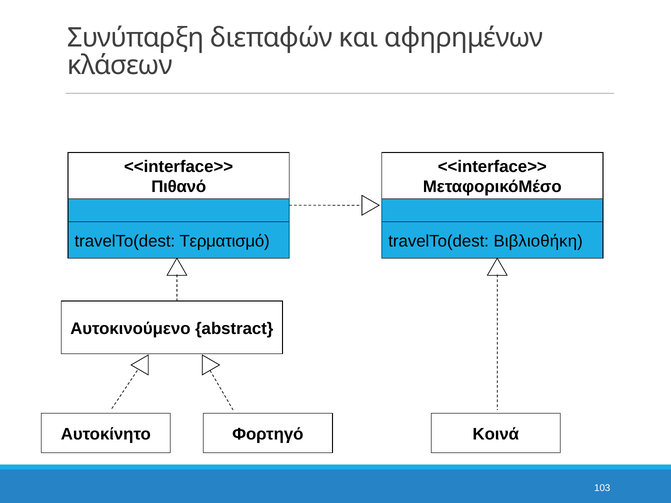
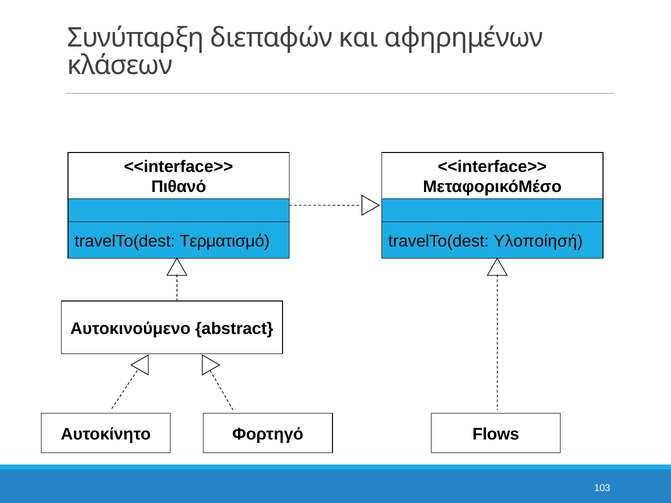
Βιβλιοθήκη: Βιβλιοθήκη -> Υλοποίησή (538, 241)
Κοινά: Κοινά -> Flows (496, 434)
